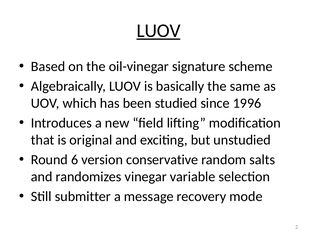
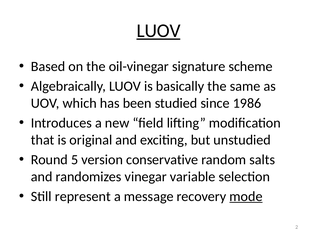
1996: 1996 -> 1986 (247, 103)
6: 6 -> 5 (75, 160)
submitter: submitter -> represent (83, 196)
mode underline: none -> present (246, 196)
